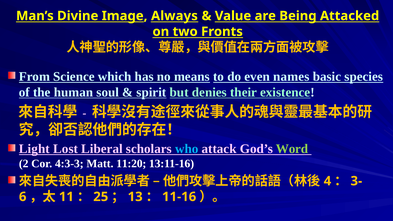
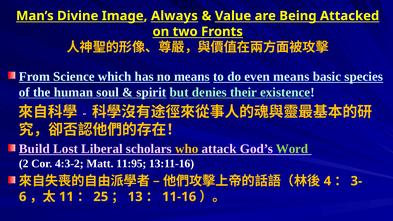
even names: names -> means (291, 77)
Light: Light -> Build (34, 149)
who colour: light blue -> yellow (187, 149)
4:3-3: 4:3-3 -> 4:3-2 (69, 164)
11:20: 11:20 -> 11:95 (131, 164)
